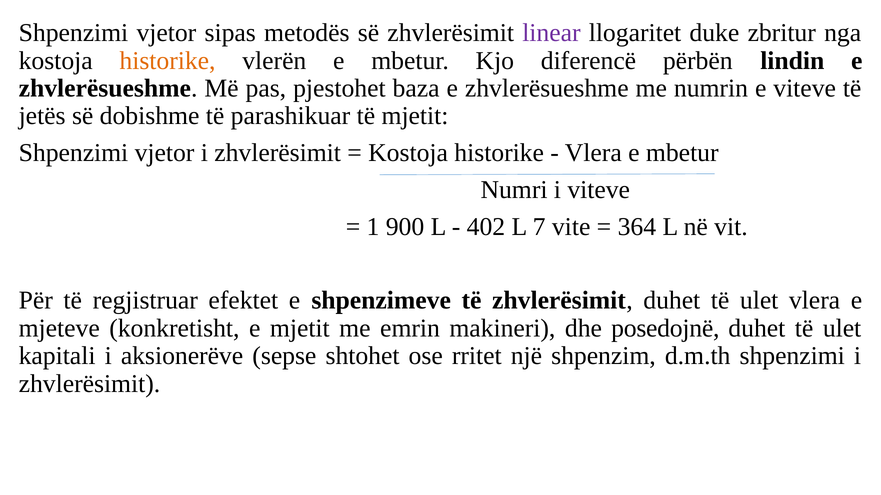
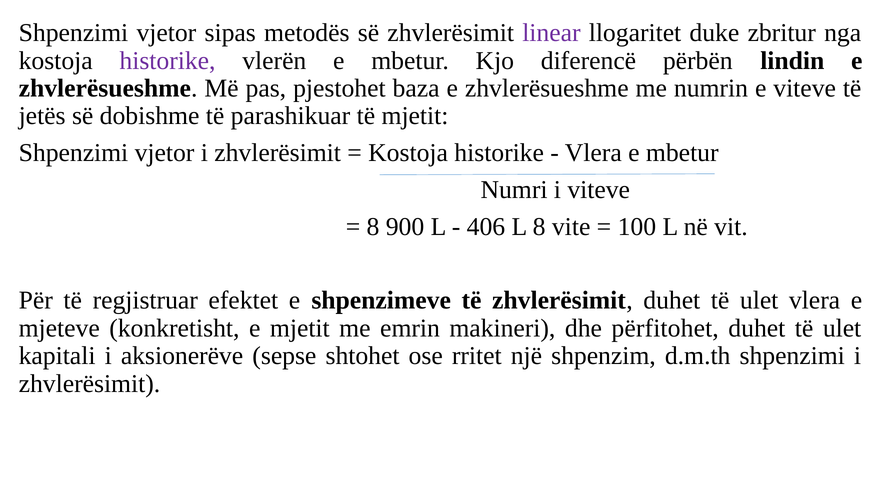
historike colour: orange -> purple (168, 61)
1: 1 -> 8 (373, 227)
402: 402 -> 406 (486, 227)
L 7: 7 -> 8 (539, 227)
364: 364 -> 100 (637, 227)
posedojnë: posedojnë -> përfitohet (665, 329)
